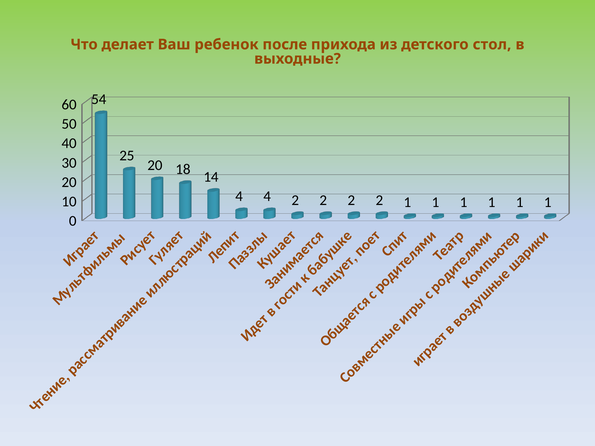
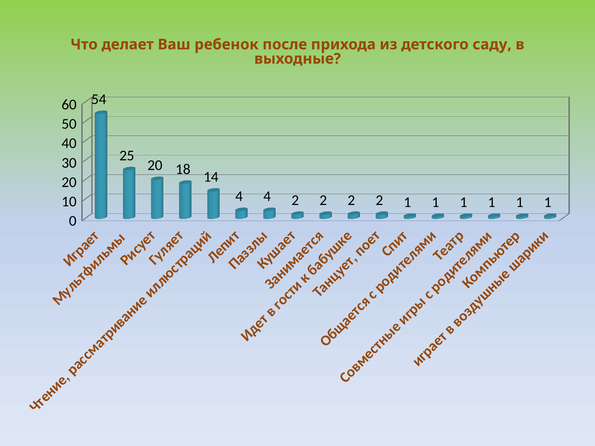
стол: стол -> саду (492, 44)
